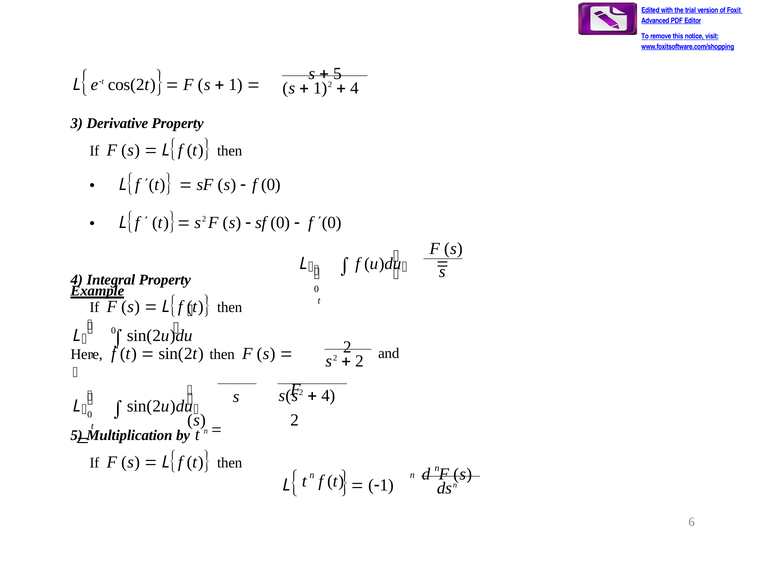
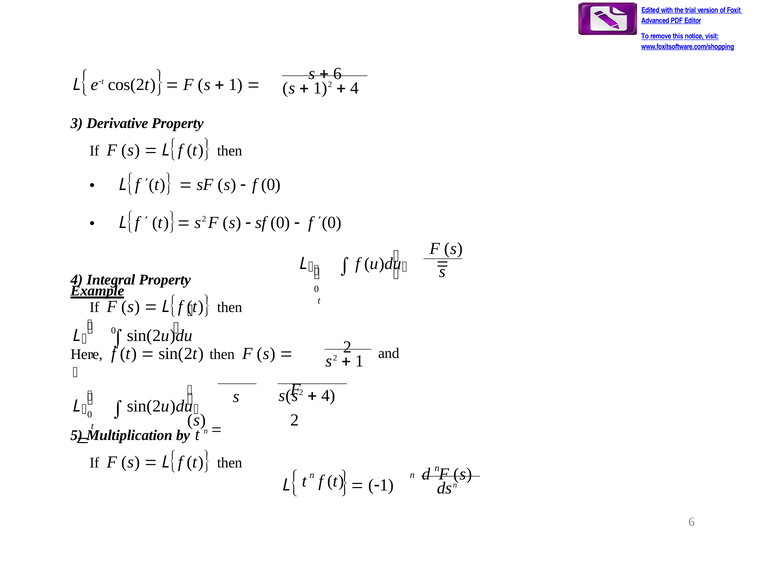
5: 5 -> 6 (337, 74)
2: 2 -> 1 (359, 361)
